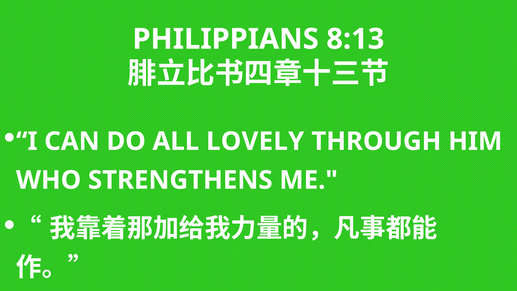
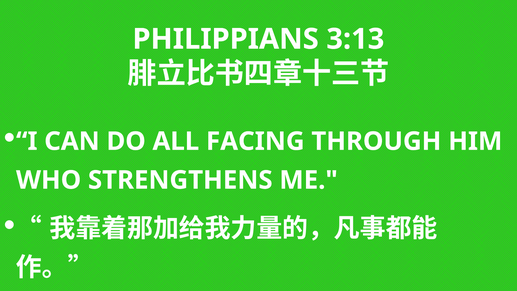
8:13: 8:13 -> 3:13 (355, 39)
LOVELY: LOVELY -> FACING (255, 141)
